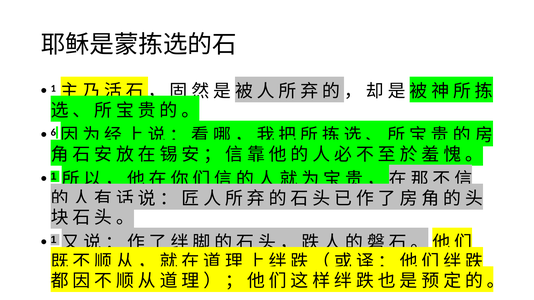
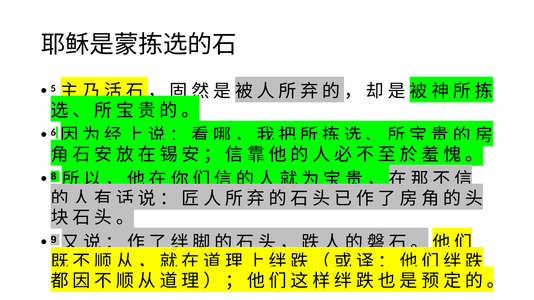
1: 1 -> 5 (53, 89)
1: 1 -> 8 (54, 177)
1: 1 -> 9 (54, 240)
